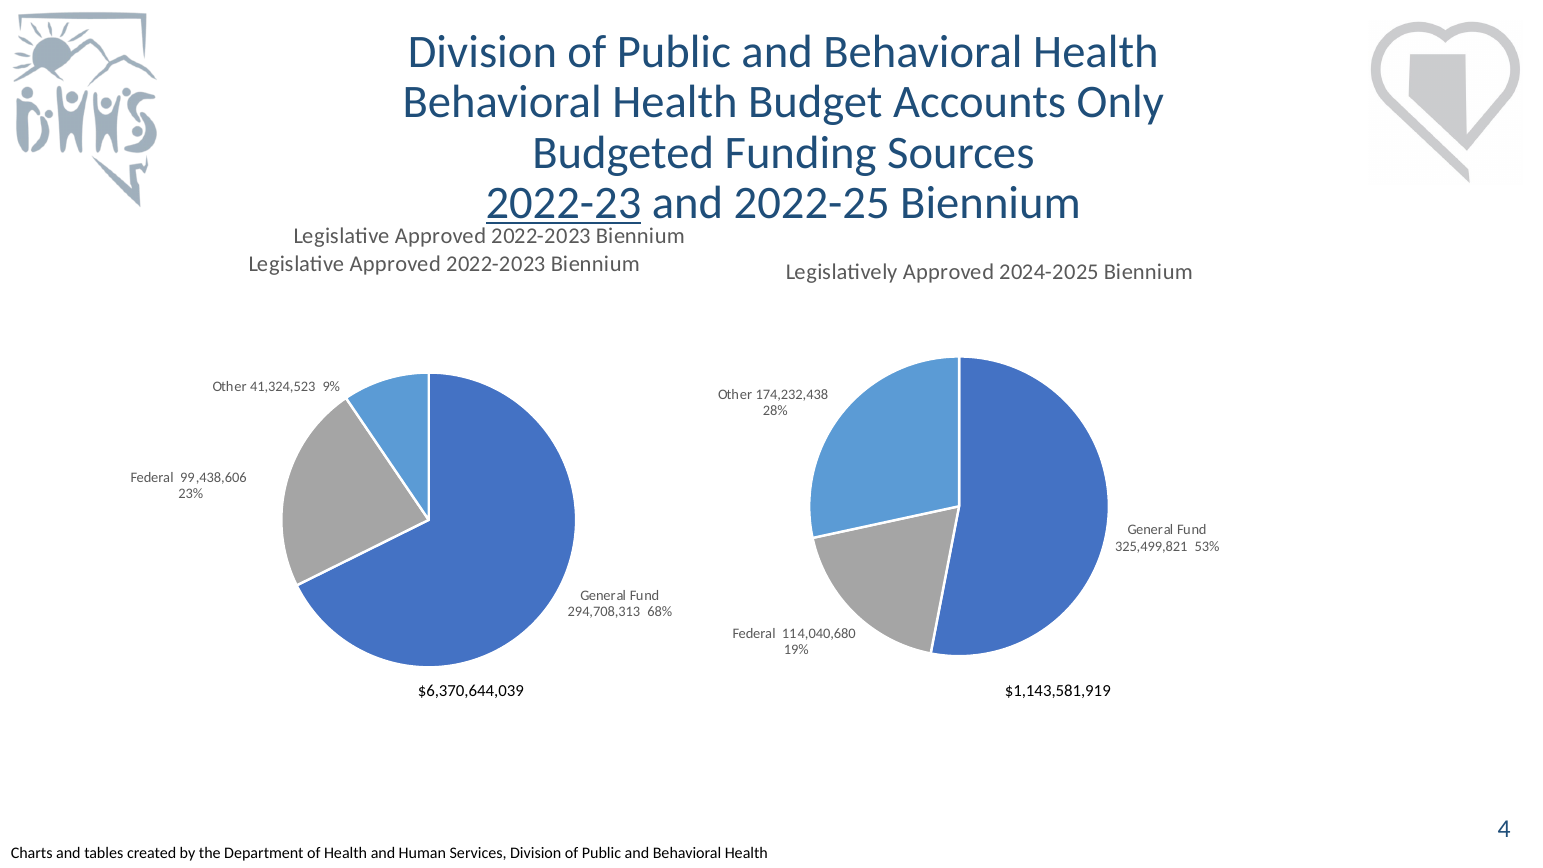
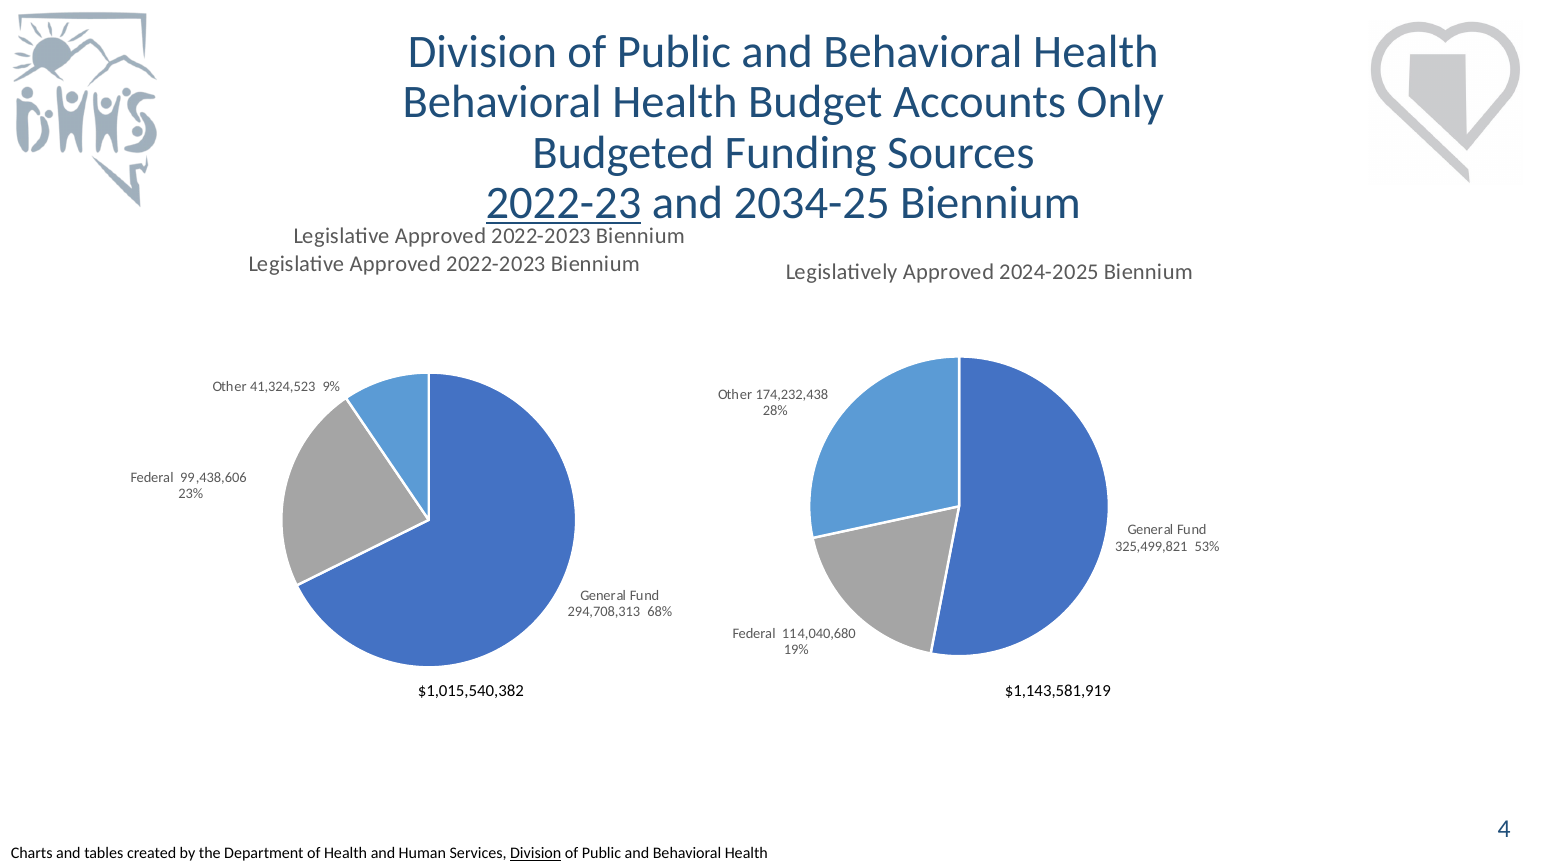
2022-25: 2022-25 -> 2034-25 (812, 203)
$6,370,644,039: $6,370,644,039 -> $1,015,540,382 (471, 691)
Division underline: none -> present (536, 853)
